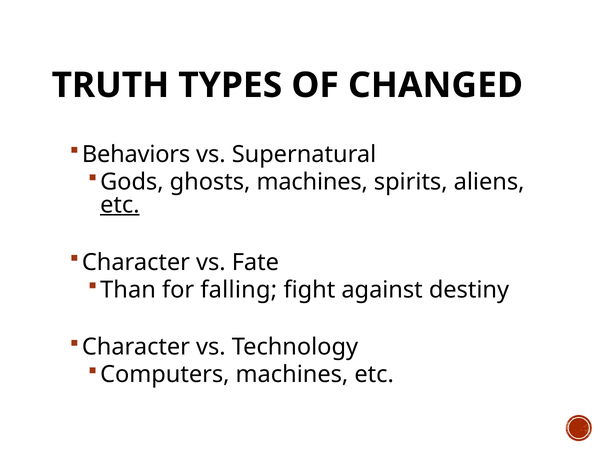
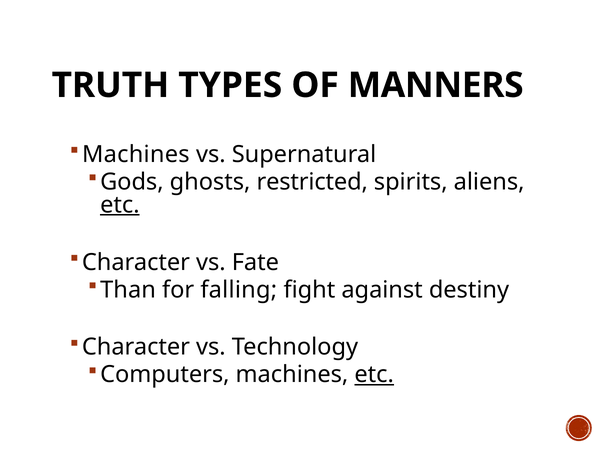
CHANGED: CHANGED -> MANNERS (436, 85)
Behaviors: Behaviors -> Machines (136, 154)
ghosts machines: machines -> restricted (312, 182)
etc underline: none -> present (374, 375)
